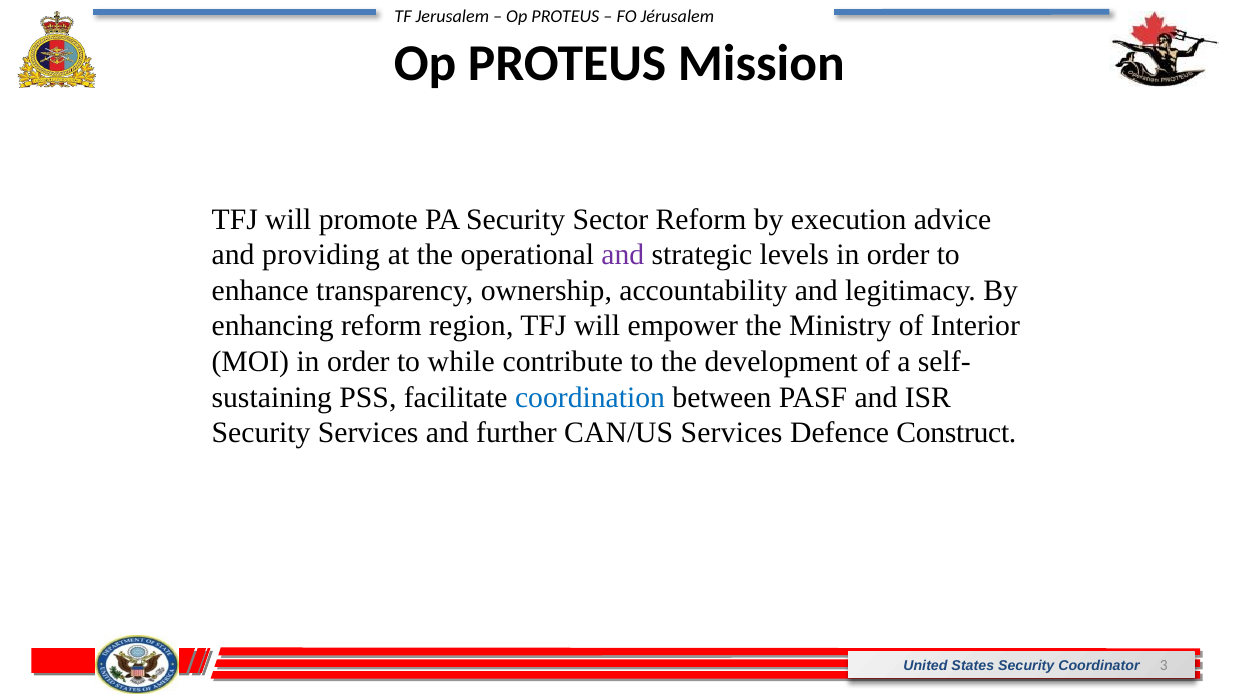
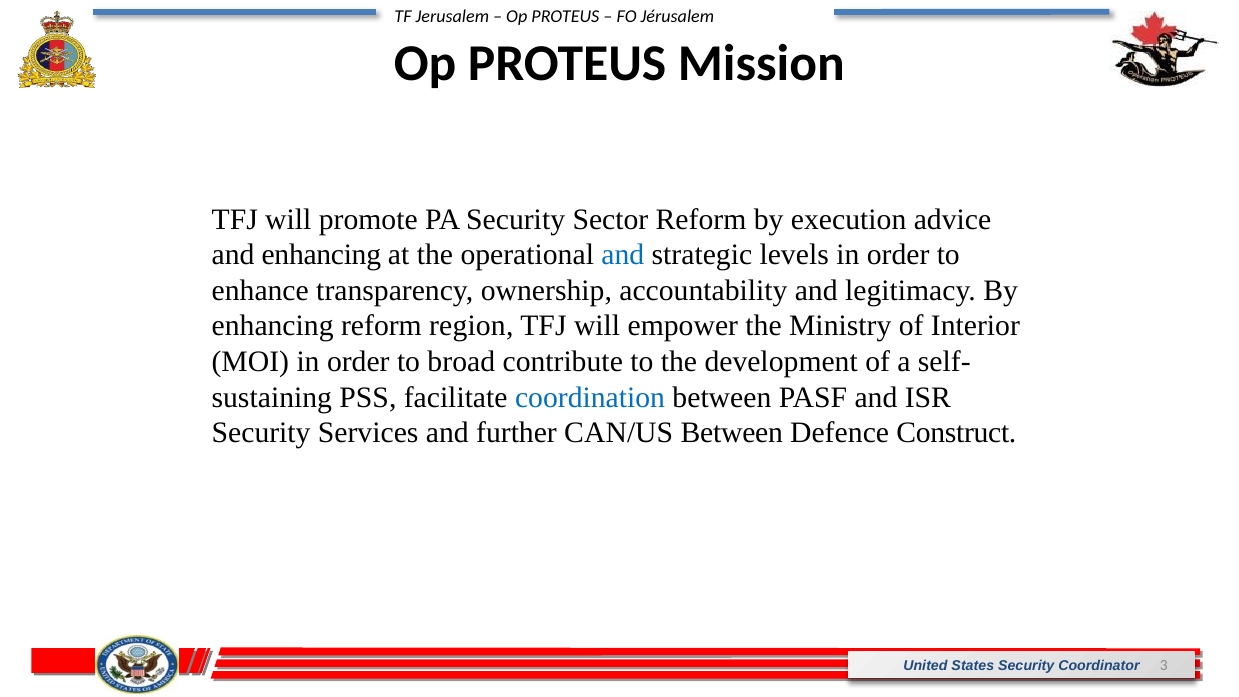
and providing: providing -> enhancing (321, 255)
and colour: purple -> blue (623, 255)
while: while -> broad (461, 362)
CAN/US Services: Services -> Between (732, 433)
